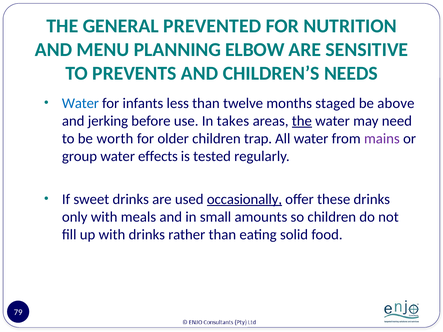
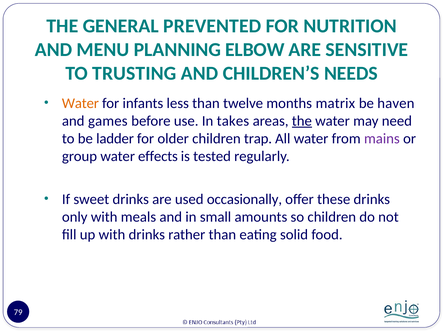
PREVENTS: PREVENTS -> TRUSTING (134, 73)
Water colour: blue -> orange (80, 103)
staged: staged -> matrix (335, 103)
above: above -> haven (396, 103)
jerking: jerking -> games (108, 121)
worth: worth -> ladder (115, 139)
occasionally underline: present -> none (244, 199)
